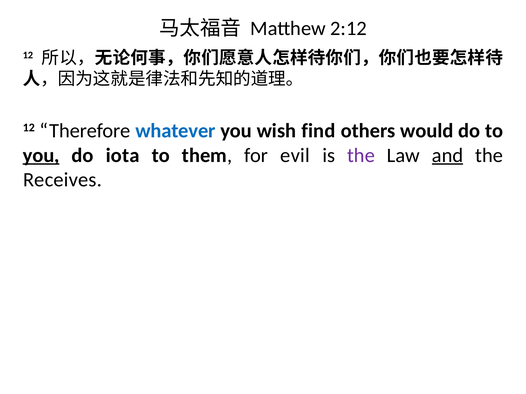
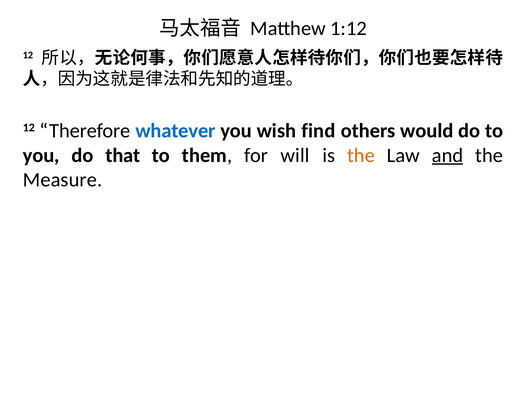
2:12: 2:12 -> 1:12 (349, 29)
you underline: present -> none (41, 155)
iota: iota -> that (123, 155)
evil: evil -> will (295, 155)
the colour: purple -> orange (361, 155)
Receives: Receives -> Measure (63, 180)
